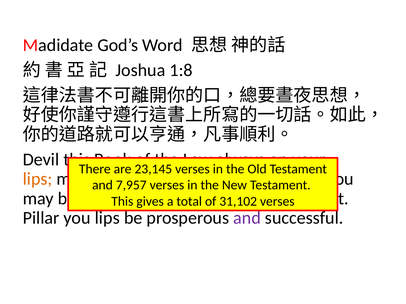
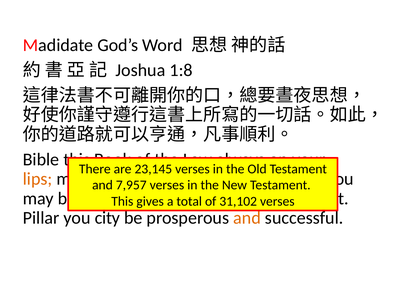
Devil: Devil -> Bible (41, 160)
you lips: lips -> city (107, 218)
and colour: purple -> orange (247, 218)
